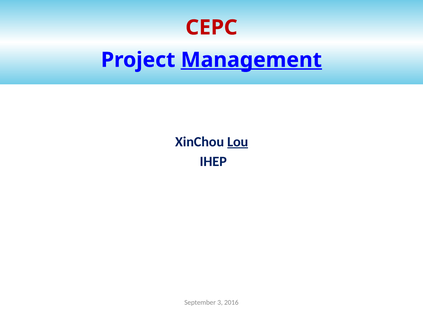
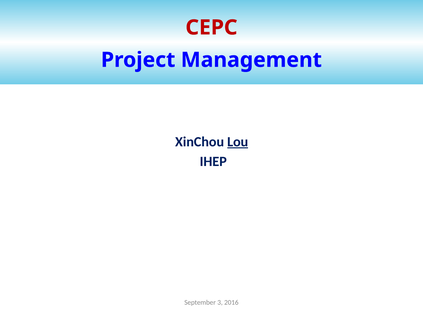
Management underline: present -> none (251, 60)
